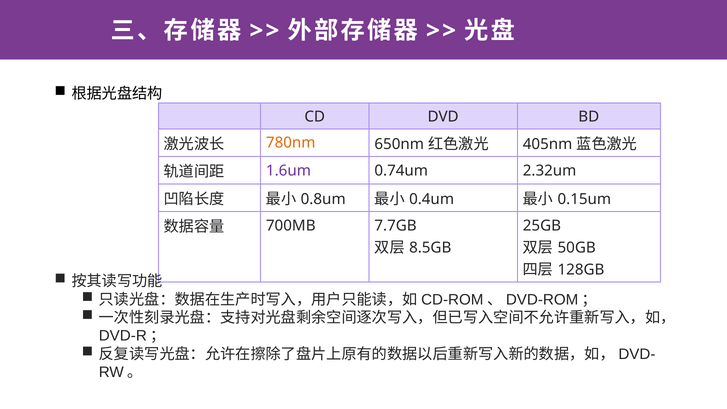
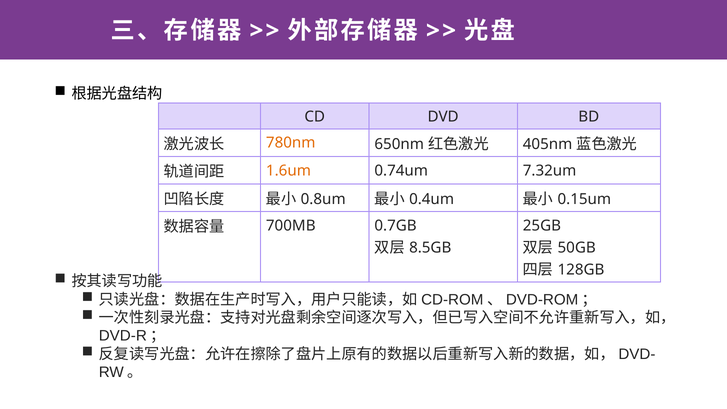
1.6um colour: purple -> orange (288, 171)
2.32um: 2.32um -> 7.32um (550, 171)
7.7GB: 7.7GB -> 0.7GB (396, 226)
